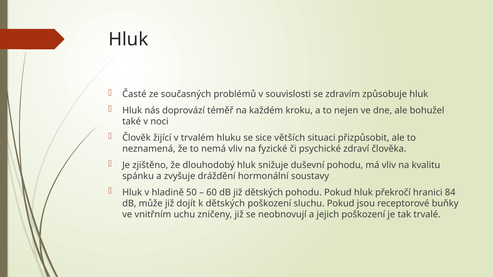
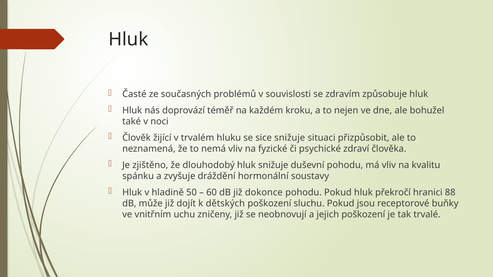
sice větších: větších -> snižuje (290, 138)
již dětských: dětských -> dokonce (264, 193)
84: 84 -> 88 (450, 193)
